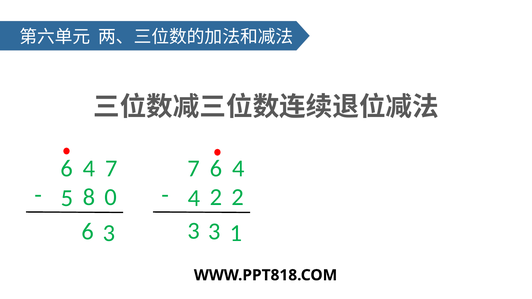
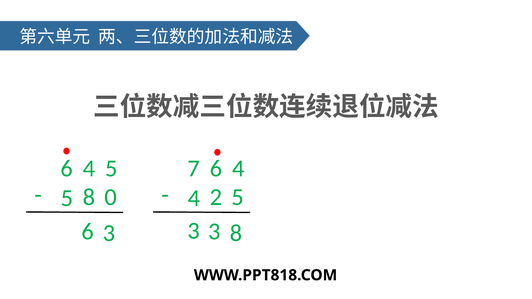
7: 7 -> 5 (111, 169)
2 2: 2 -> 5 (238, 197)
3 1: 1 -> 8 (236, 233)
